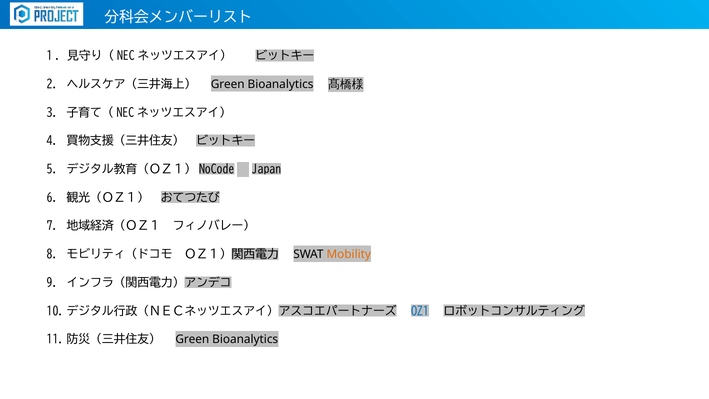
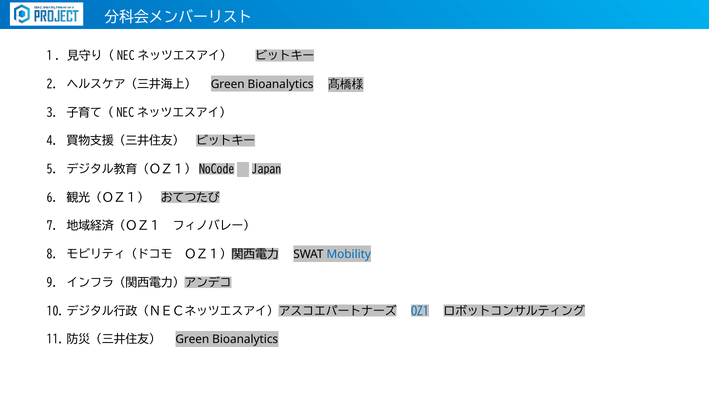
Mobility colour: orange -> blue (349, 254)
